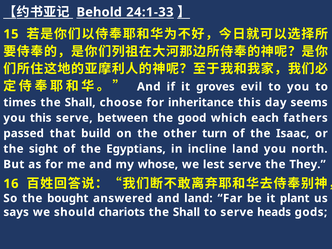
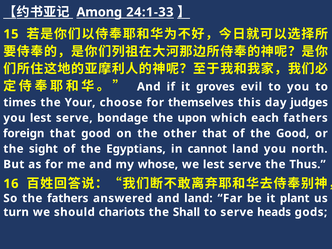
Behold: Behold -> Among (99, 12)
Shall: Shall -> Your (80, 102)
inheritance: inheritance -> themselves (201, 102)
seems: seems -> judges (309, 102)
you this: this -> lest (41, 118)
between: between -> bondage (123, 118)
good: good -> upon (192, 118)
passed: passed -> foreign (24, 133)
that build: build -> good (96, 133)
other turn: turn -> that (214, 133)
the Isaac: Isaac -> Good (293, 133)
incline: incline -> cannot (207, 149)
They: They -> Thus (307, 164)
the bought: bought -> fathers (68, 198)
says: says -> turn (16, 212)
